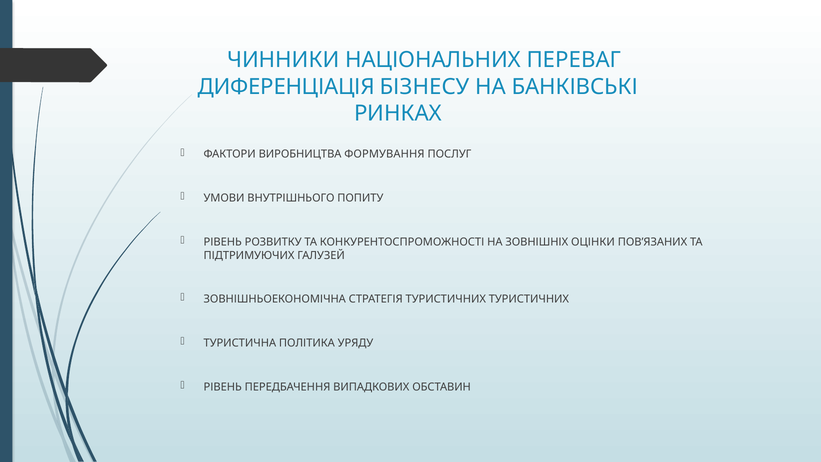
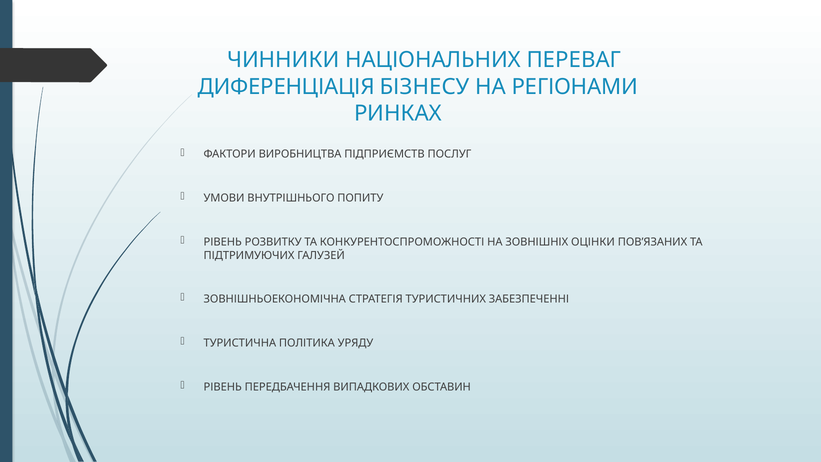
БАНКІВСЬКІ: БАНКІВСЬКІ -> РЕГІОНАМИ (575, 87)
ФОРМУВАННЯ: ФОРМУВАННЯ -> ПІДПРИЄМСТВ (384, 154)
ТУРИСТИЧНИХ ТУРИСТИЧНИХ: ТУРИСТИЧНИХ -> ЗАБЕЗПЕЧЕННІ (529, 299)
